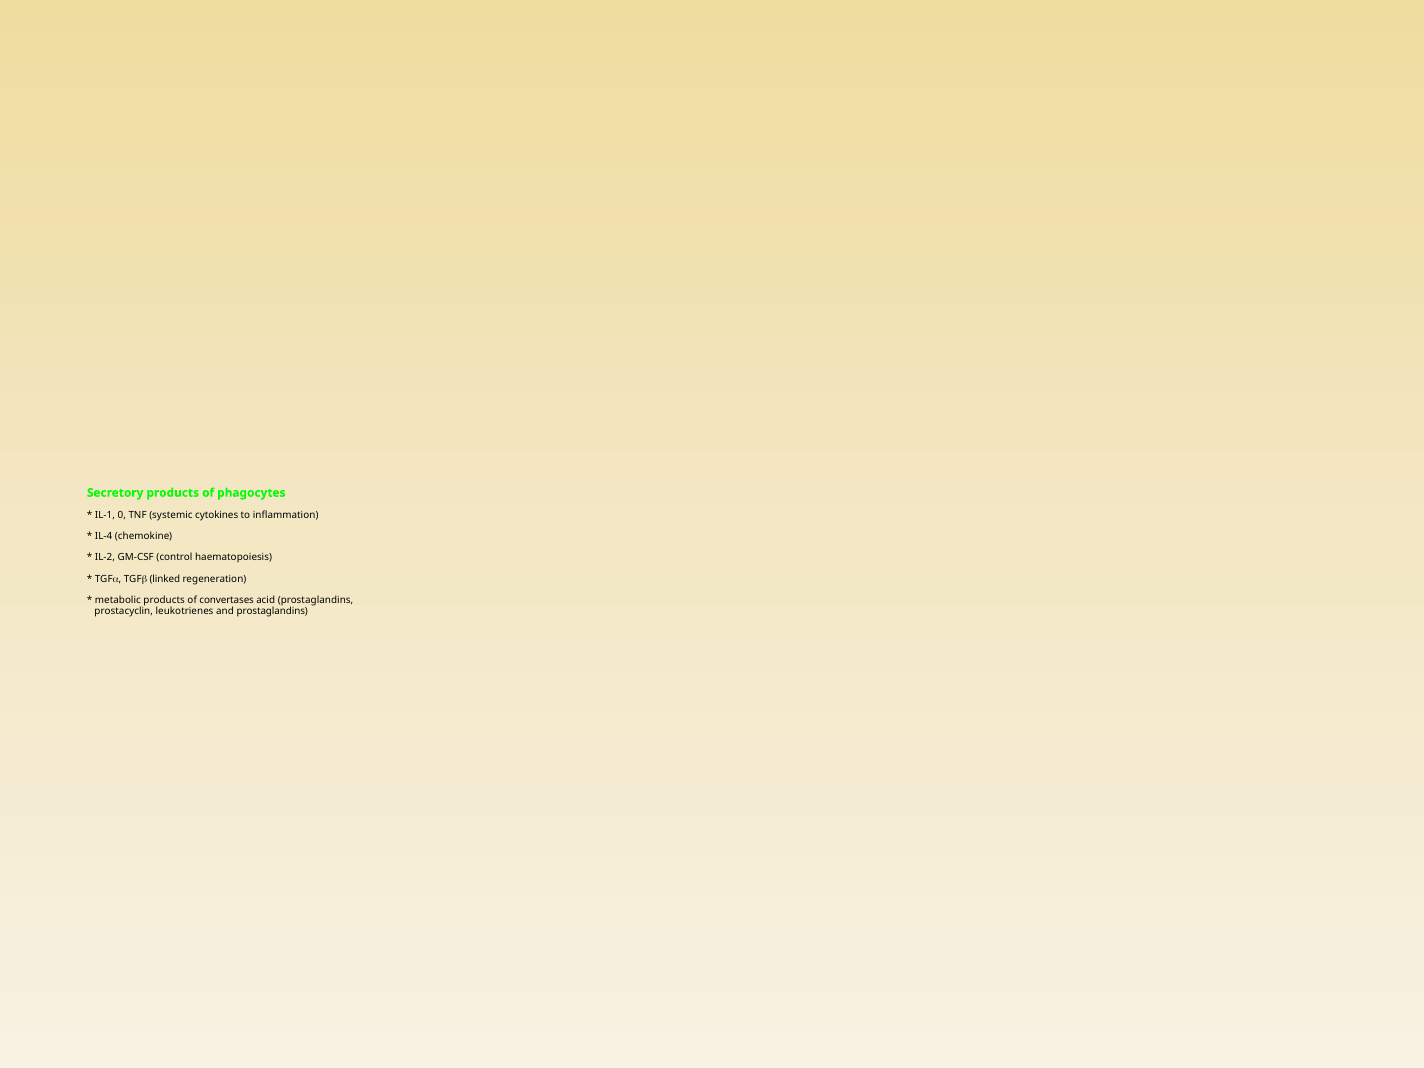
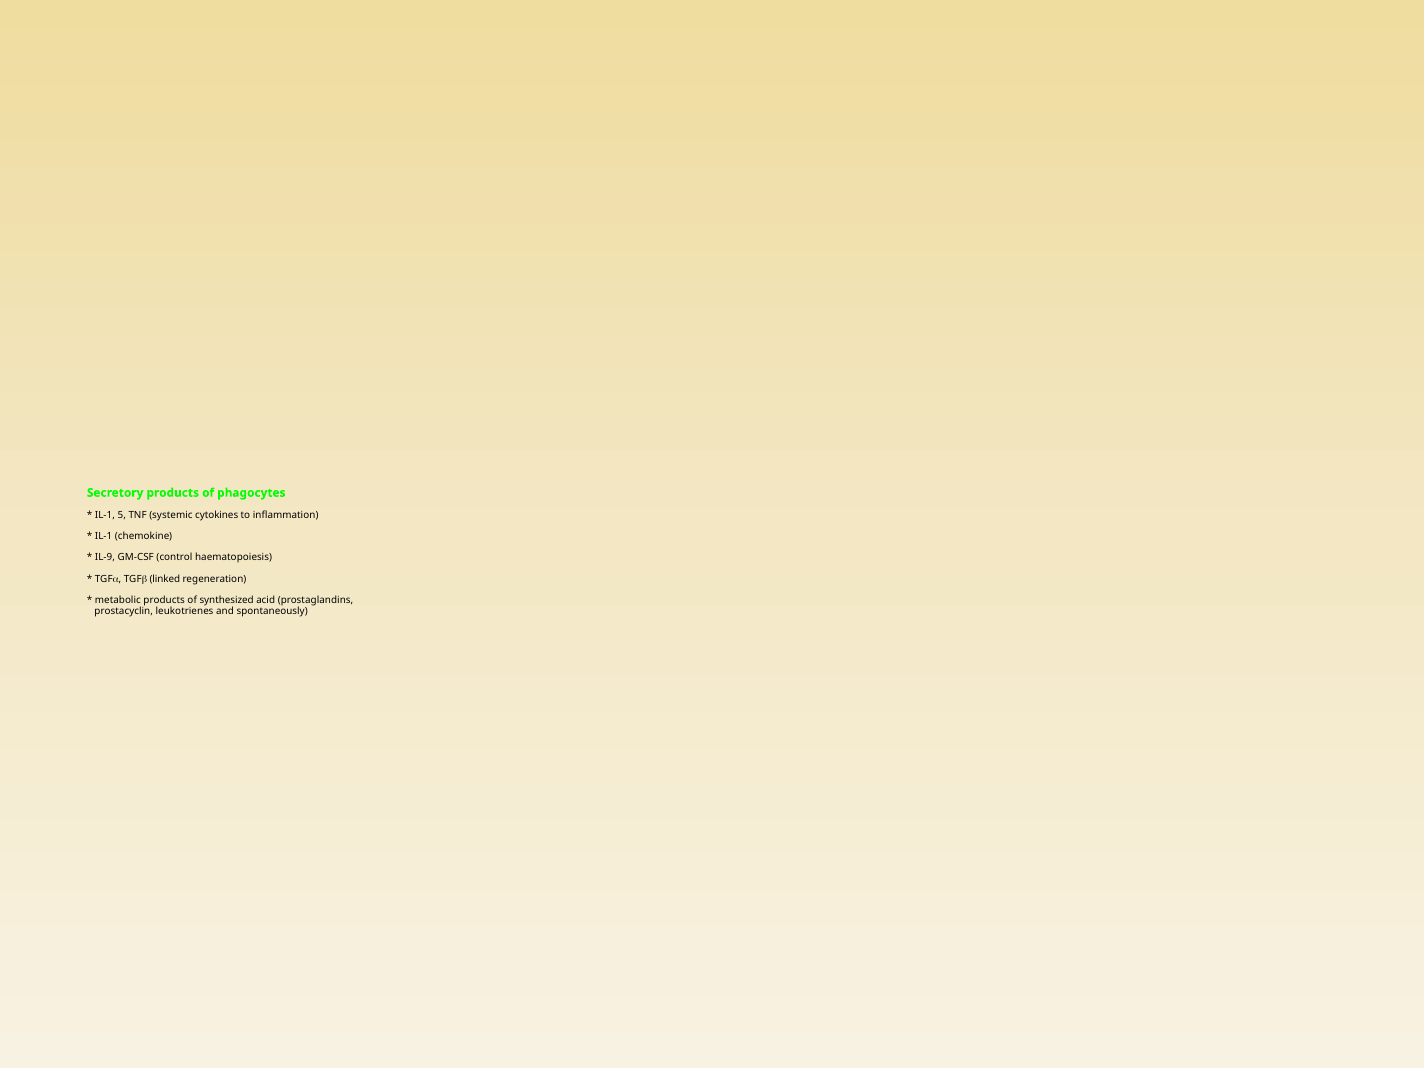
0: 0 -> 5 (122, 515)
IL-4: IL-4 -> IL-1 (104, 536)
IL-2: IL-2 -> IL-9 (105, 558)
convertases: convertases -> synthesized (227, 600)
and prostaglandins: prostaglandins -> spontaneously (272, 611)
